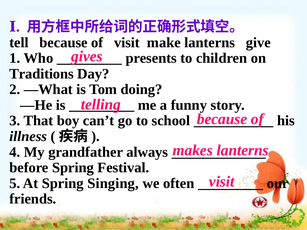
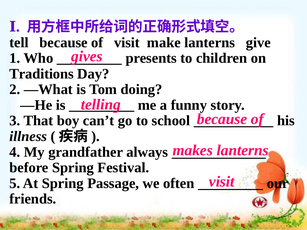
Singing: Singing -> Passage (113, 183)
